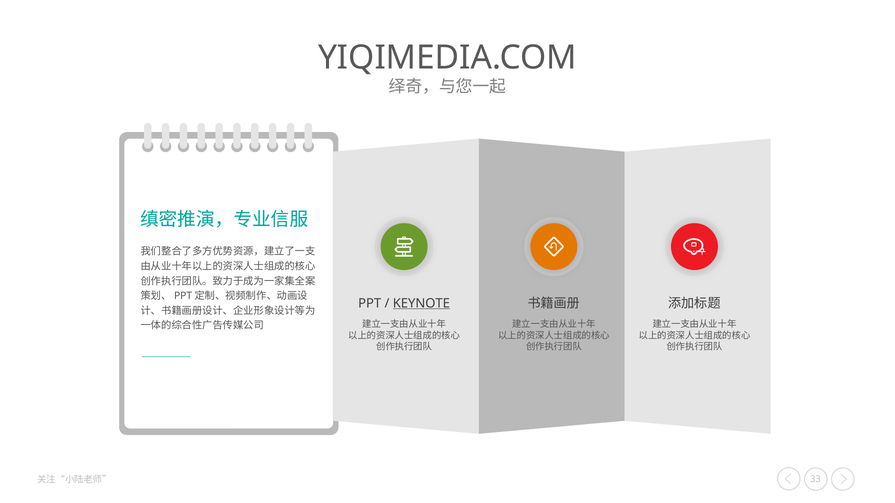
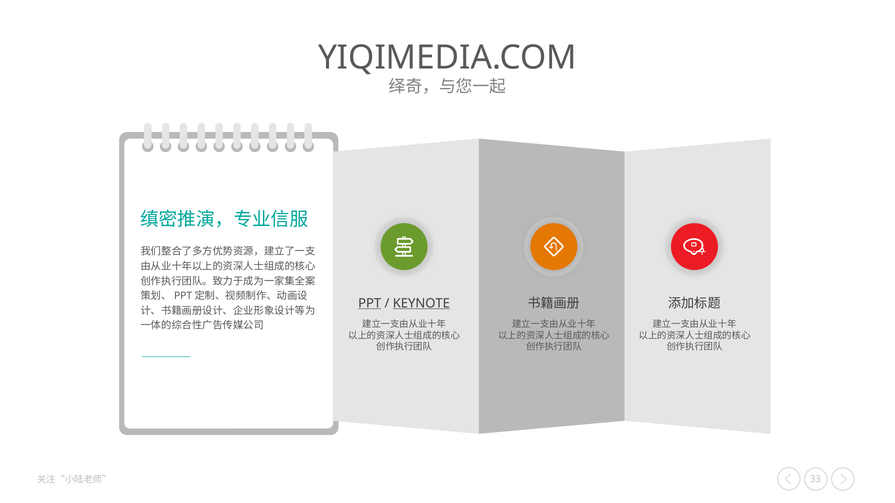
PPT underline: none -> present (370, 303)
